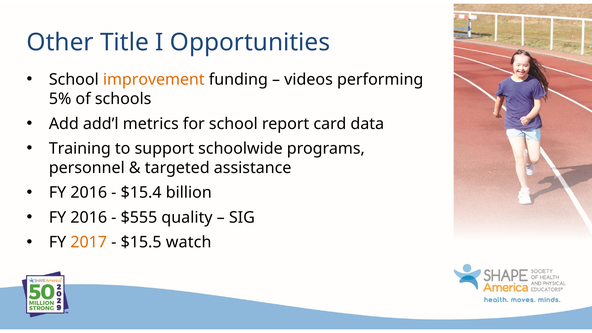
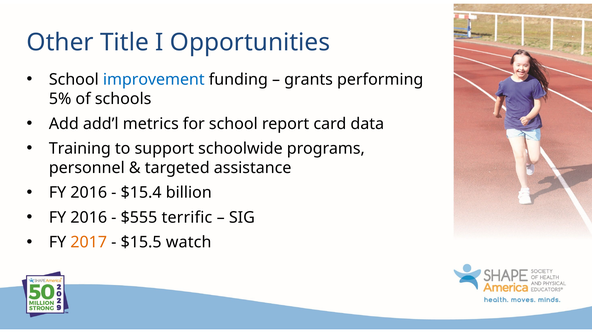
improvement colour: orange -> blue (154, 80)
videos: videos -> grants (309, 80)
quality: quality -> terrific (187, 218)
